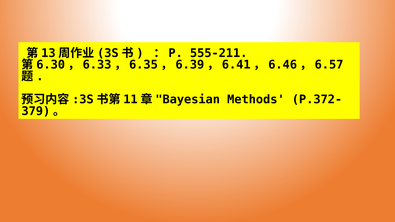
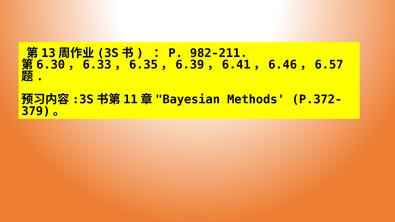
555-211: 555-211 -> 982-211 (219, 53)
